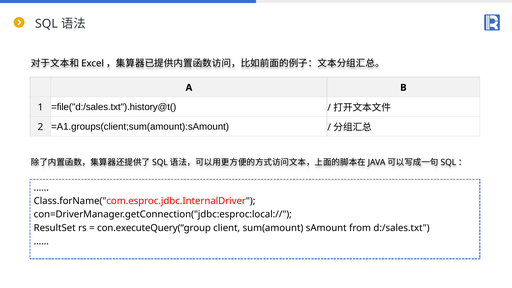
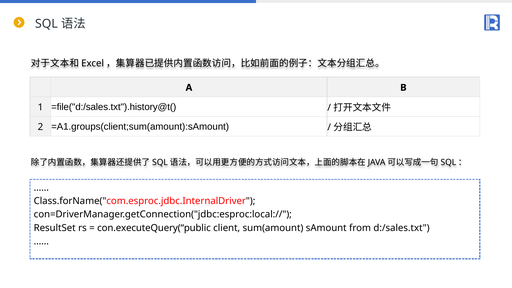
con.executeQuery(“group: con.executeQuery(“group -> con.executeQuery(“public (154, 228)
